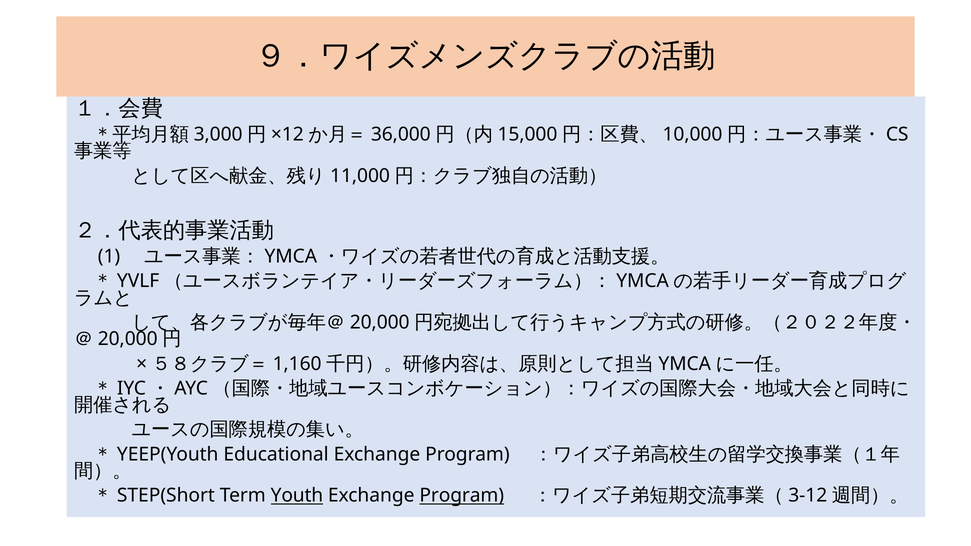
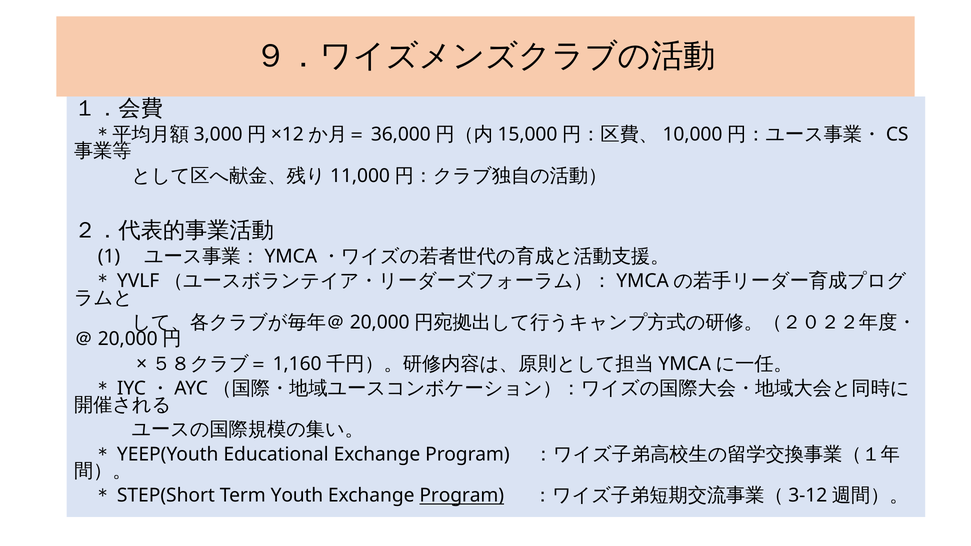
Youth underline: present -> none (297, 496)
